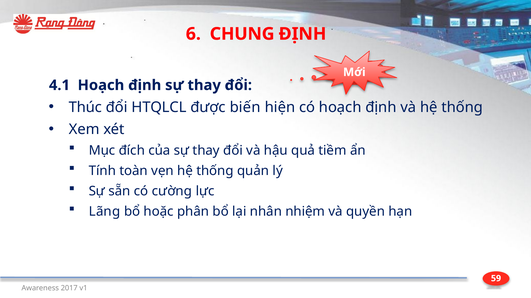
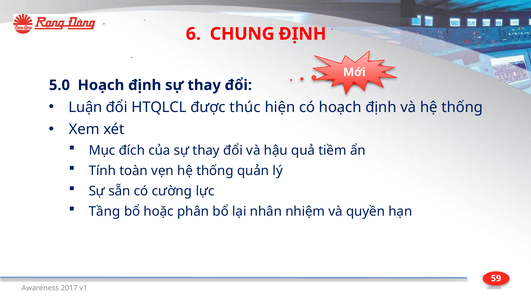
4.1: 4.1 -> 5.0 (59, 85)
Thúc: Thúc -> Luận (85, 108)
biến: biến -> thúc (245, 108)
Lãng: Lãng -> Tầng (105, 212)
